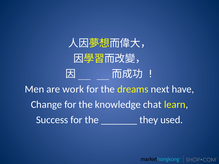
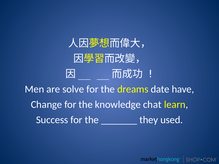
work: work -> solve (73, 89)
next: next -> date (160, 89)
